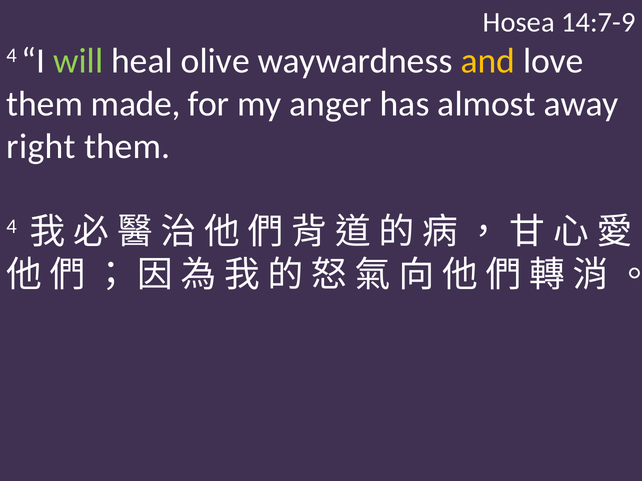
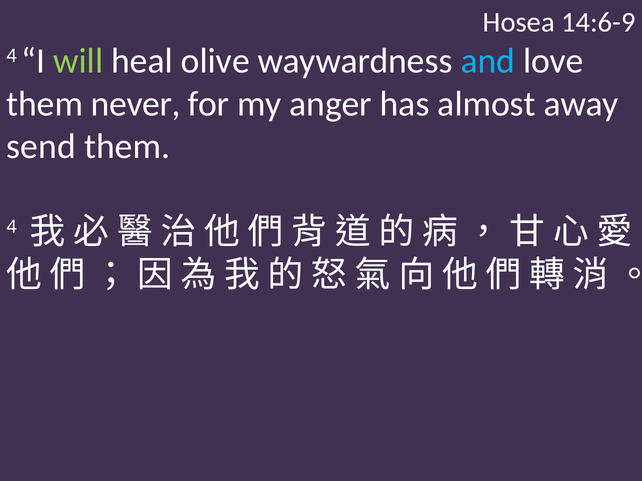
14:7-9: 14:7-9 -> 14:6-9 (598, 22)
and colour: yellow -> light blue (488, 61)
made: made -> never (136, 104)
right: right -> send (41, 147)
